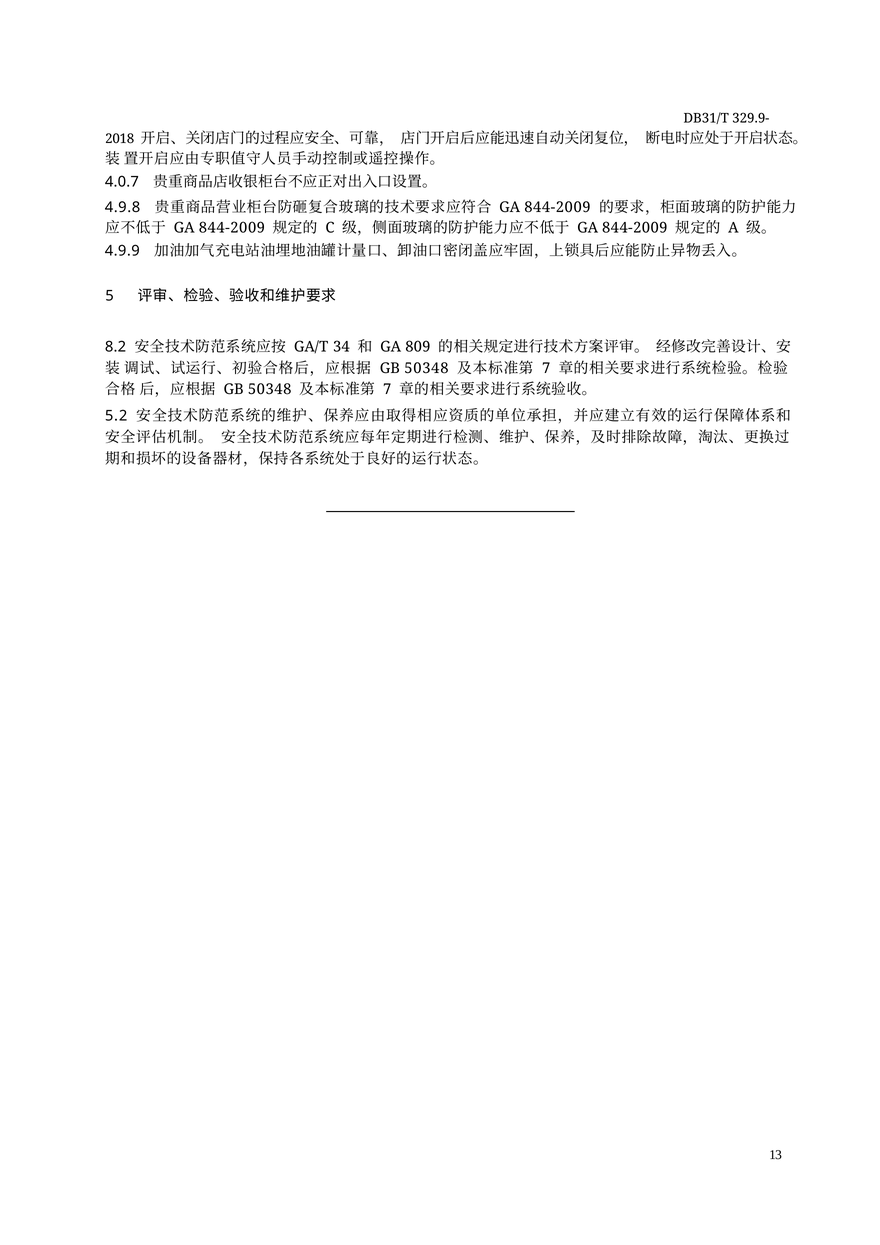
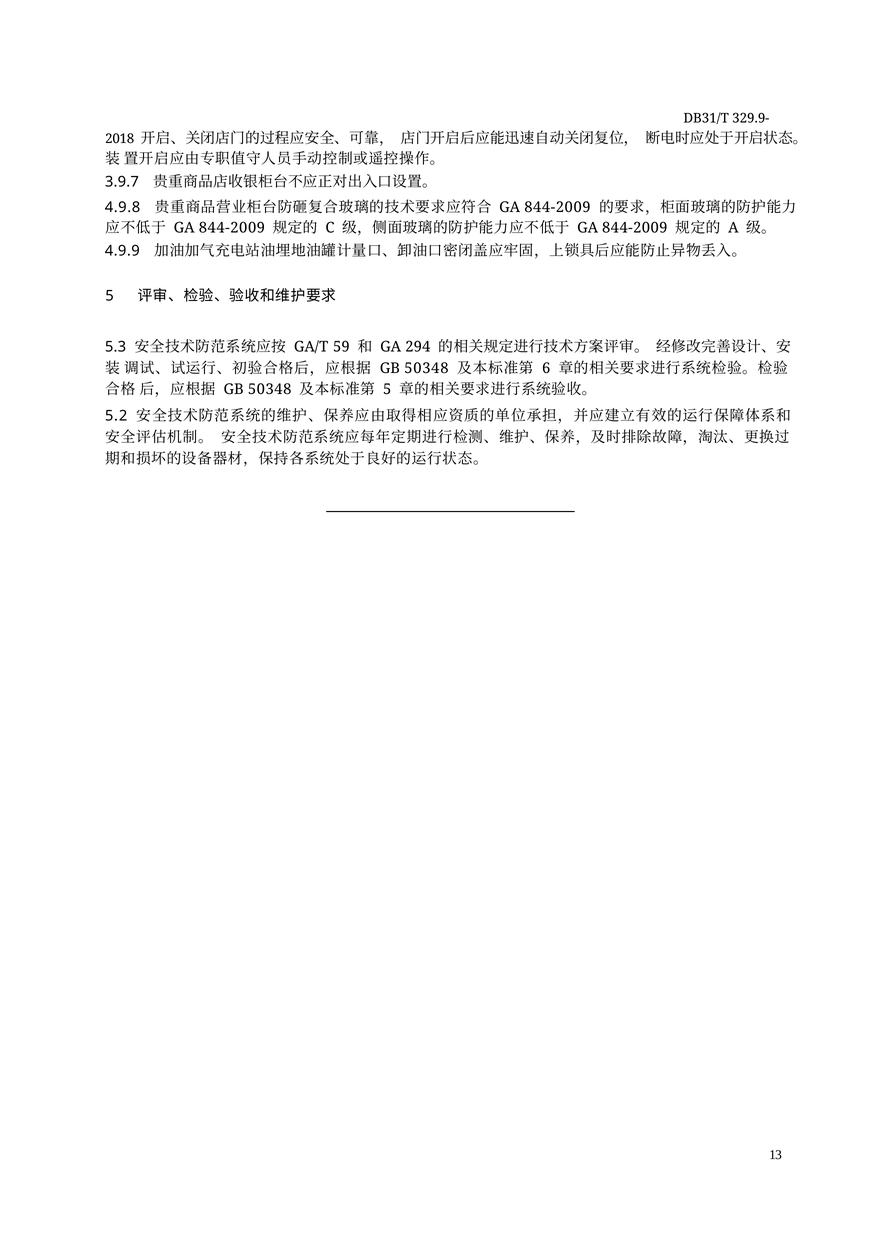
4.0.7: 4.0.7 -> 3.9.7 (122, 182)
8.2: 8.2 -> 5.3 (116, 347)
34: 34 -> 59 (341, 347)
809: 809 -> 294 (418, 347)
7: 7 -> 6 (546, 368)
7: 7 -> 5 (387, 390)
